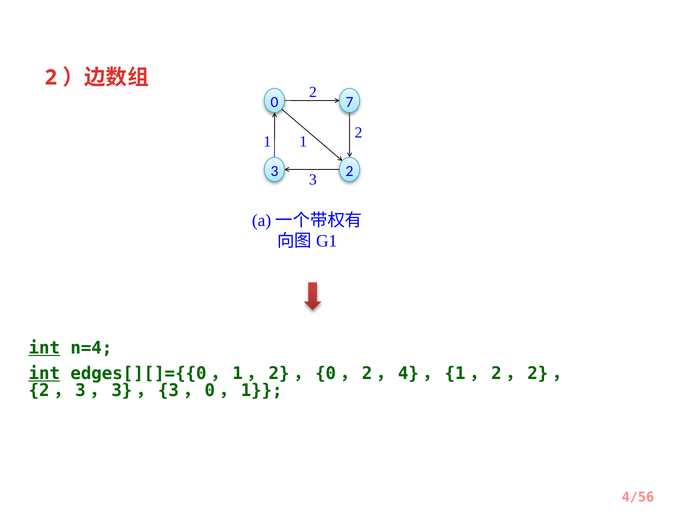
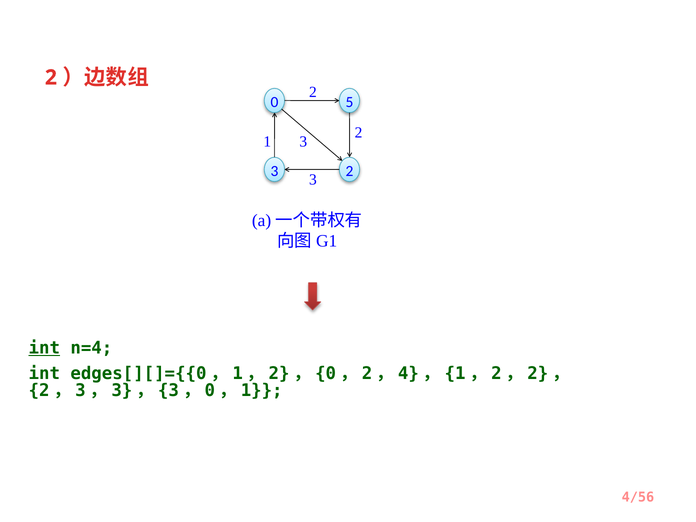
7: 7 -> 5 (349, 102)
1 1: 1 -> 3 (303, 142)
int underline: present -> none (44, 374)
